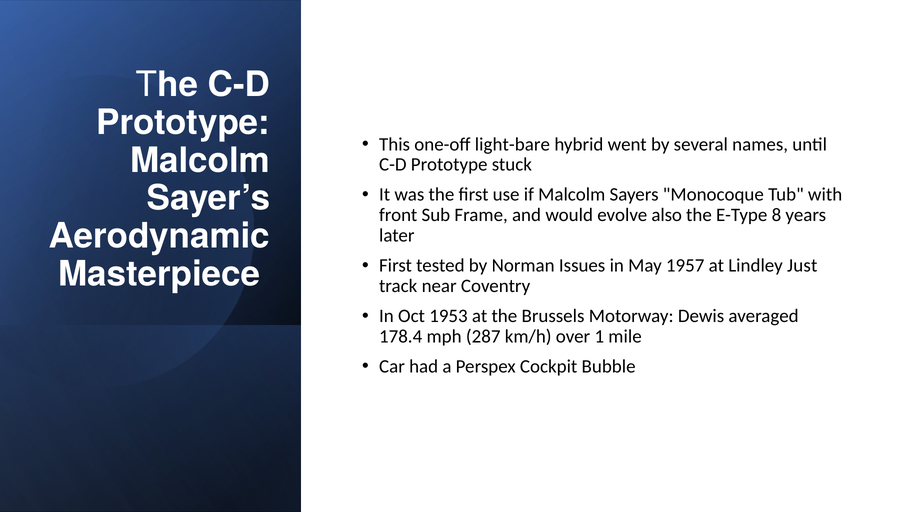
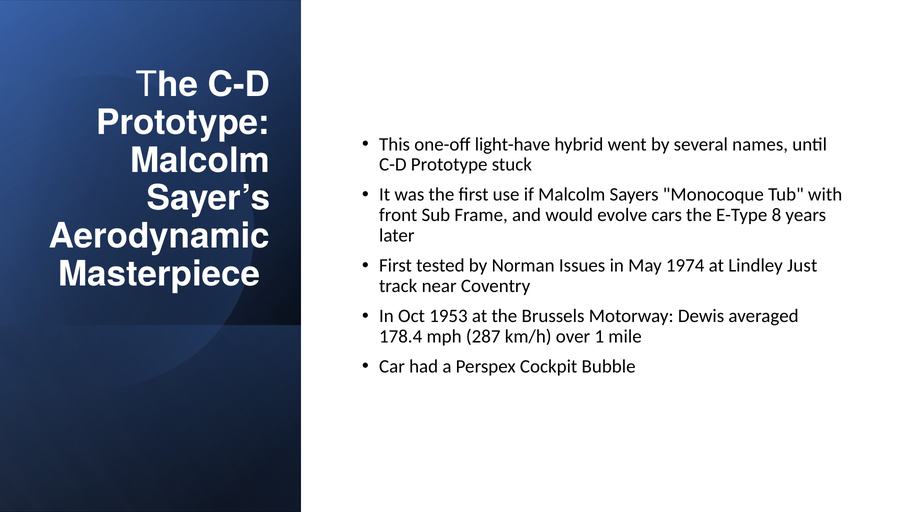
light-bare: light-bare -> light-have (513, 144)
also: also -> cars (667, 215)
1957: 1957 -> 1974 (685, 265)
